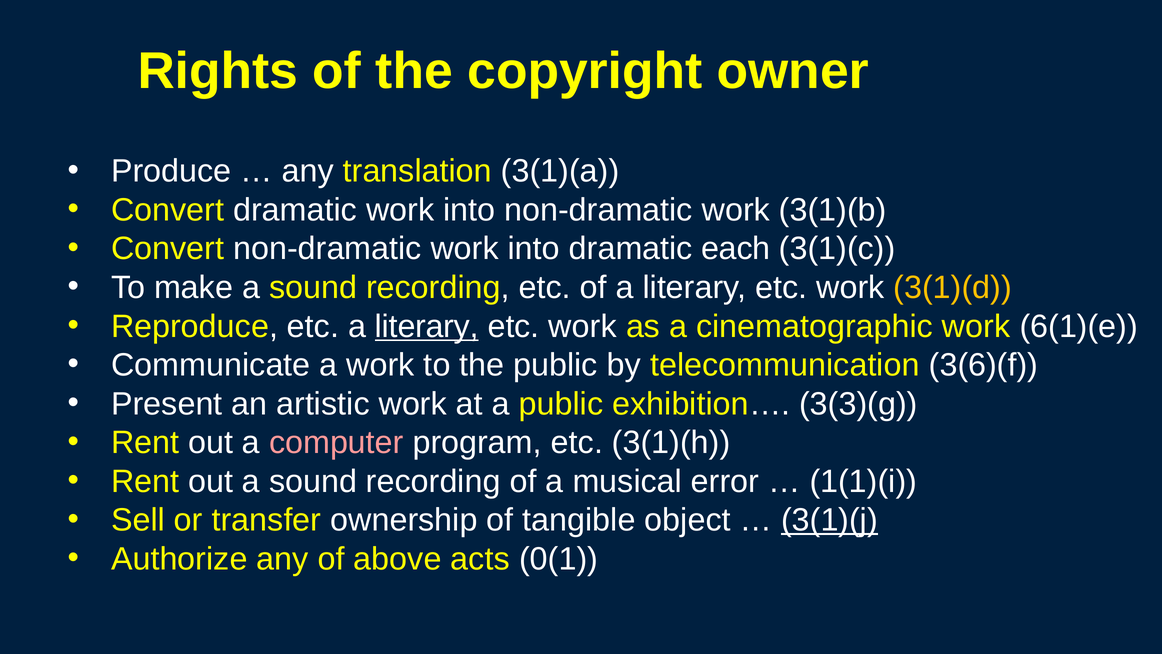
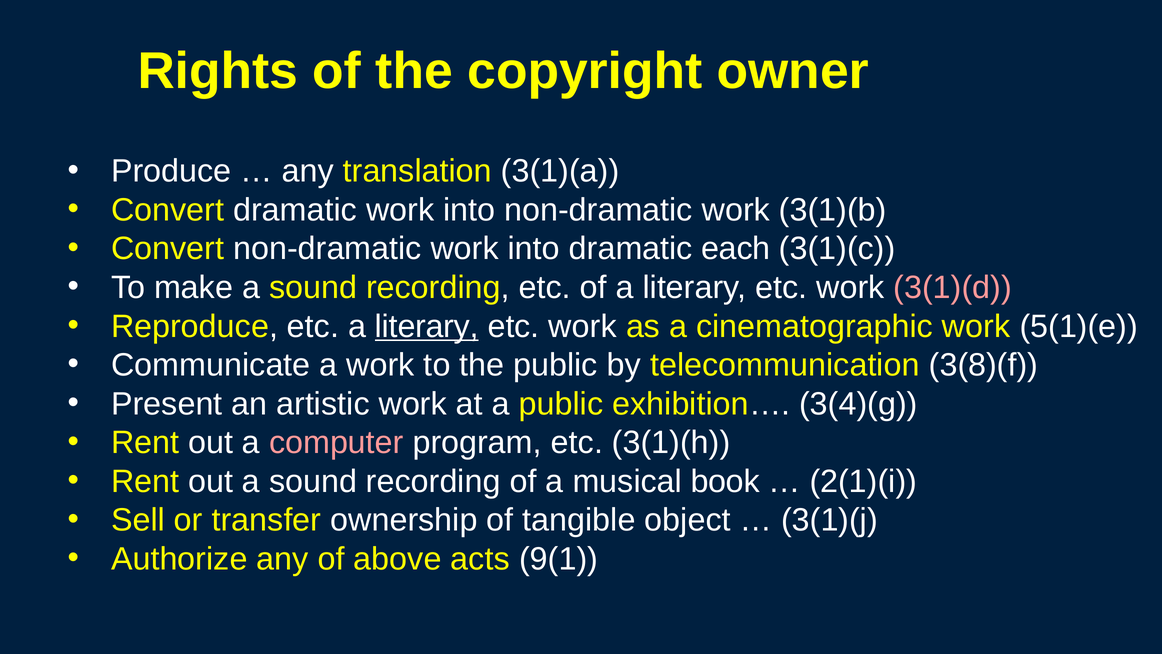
3(1)(d colour: yellow -> pink (953, 287)
6(1)(e: 6(1)(e -> 5(1)(e (1079, 326)
3(6)(f: 3(6)(f -> 3(8)(f (984, 365)
3(3)(g: 3(3)(g -> 3(4)(g (858, 404)
error: error -> book (725, 481)
1(1)(i: 1(1)(i -> 2(1)(i (863, 481)
3(1)(j underline: present -> none (829, 520)
0(1: 0(1 -> 9(1 (559, 559)
